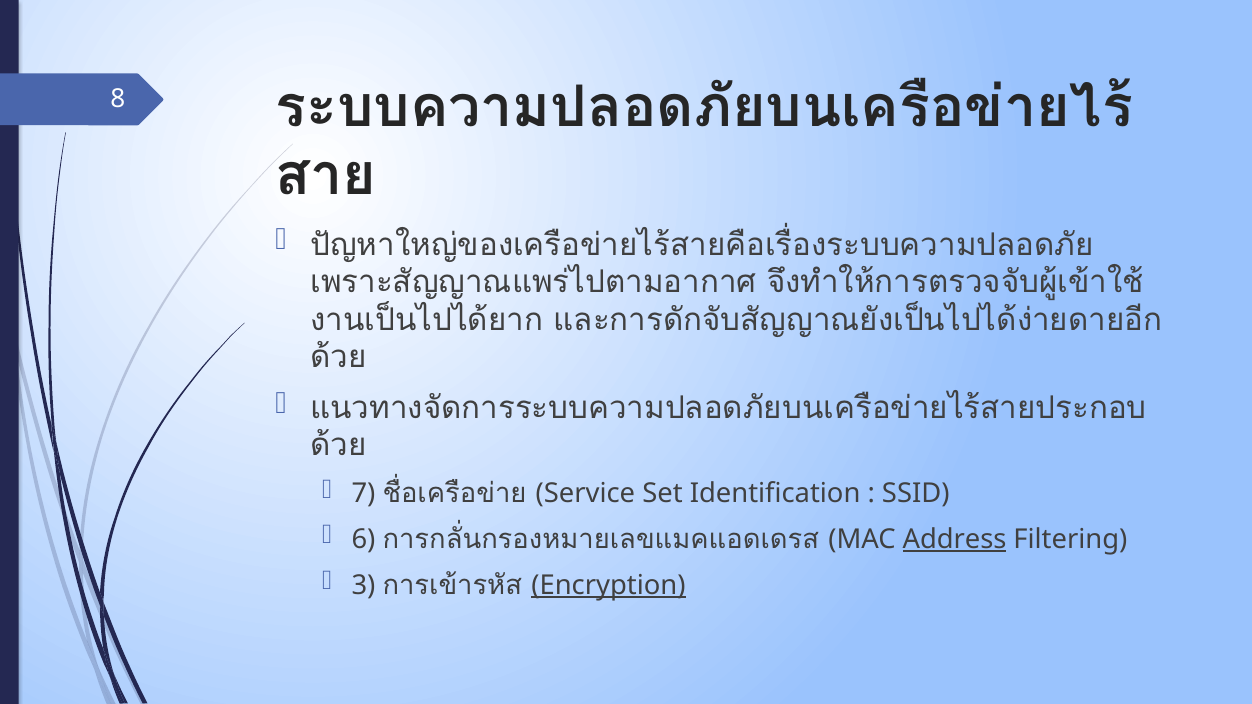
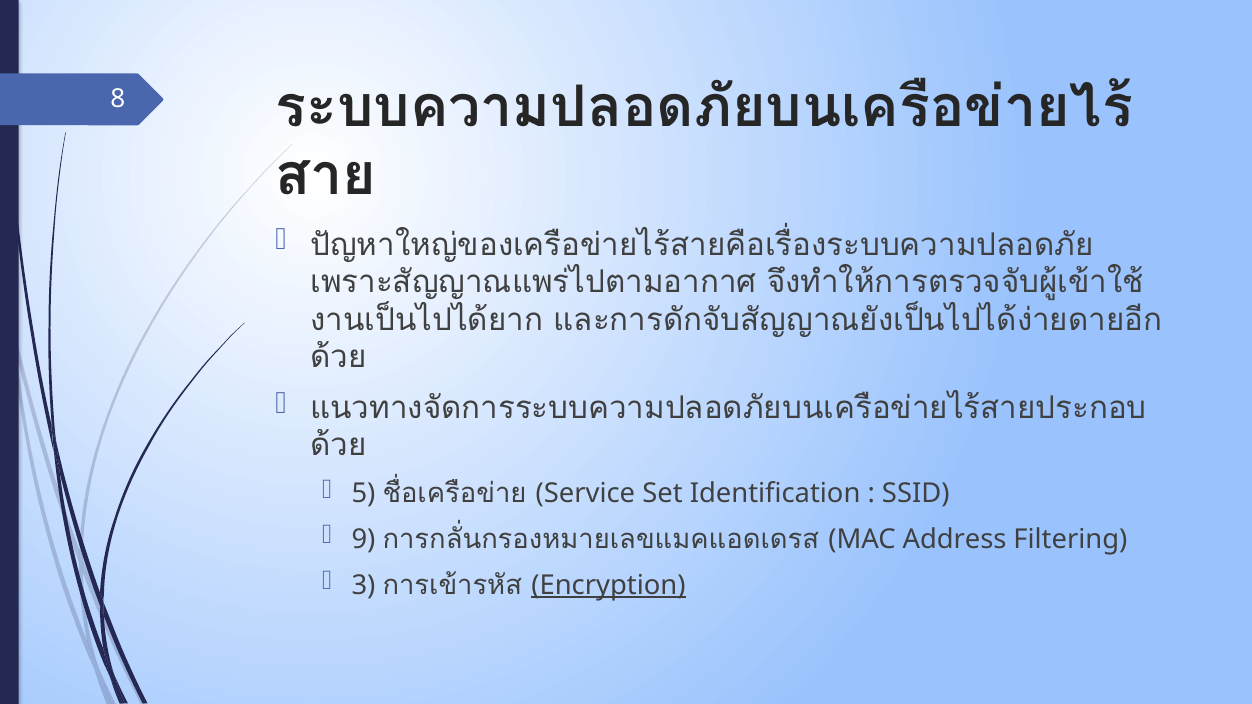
7: 7 -> 5 (364, 494)
6: 6 -> 9 (364, 540)
Address underline: present -> none (955, 540)
